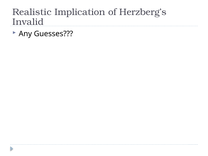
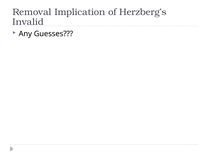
Realistic: Realistic -> Removal (32, 12)
